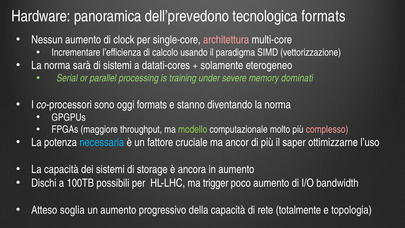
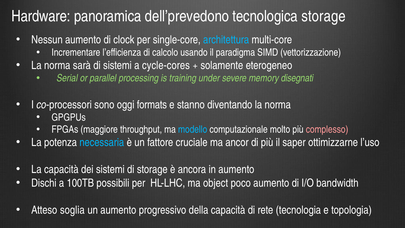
tecnologica formats: formats -> storage (324, 16)
architettura colour: pink -> light blue (226, 40)
datati-cores: datati-cores -> cycle-cores (166, 65)
dominati: dominati -> disegnati (297, 78)
modello colour: light green -> light blue (193, 129)
trigger: trigger -> object (216, 183)
totalmente: totalmente -> tecnologia (298, 210)
